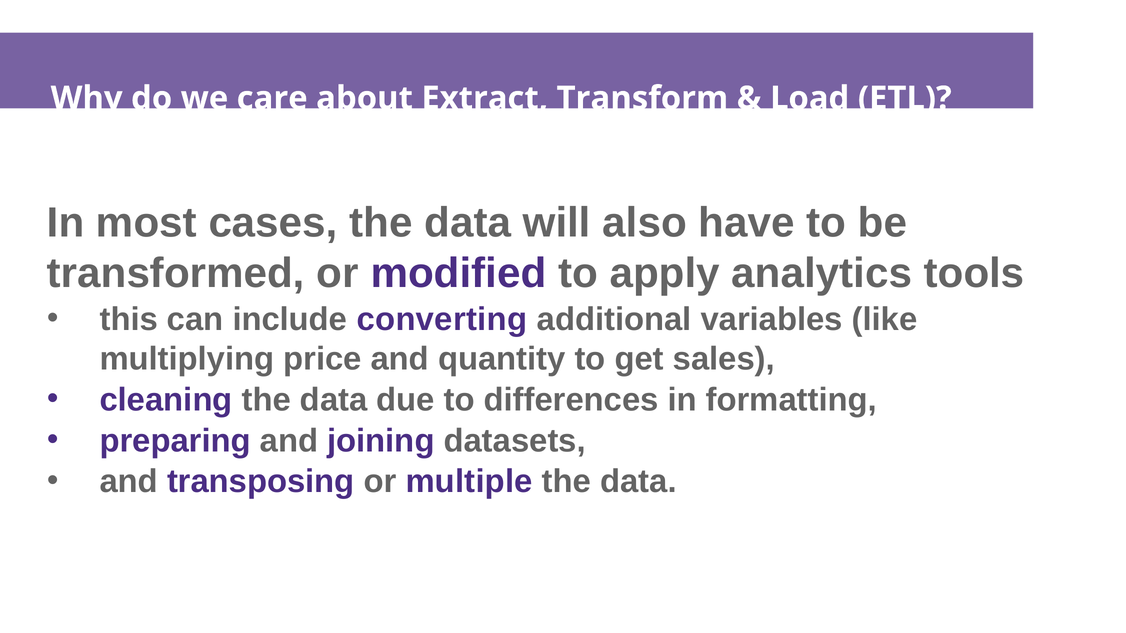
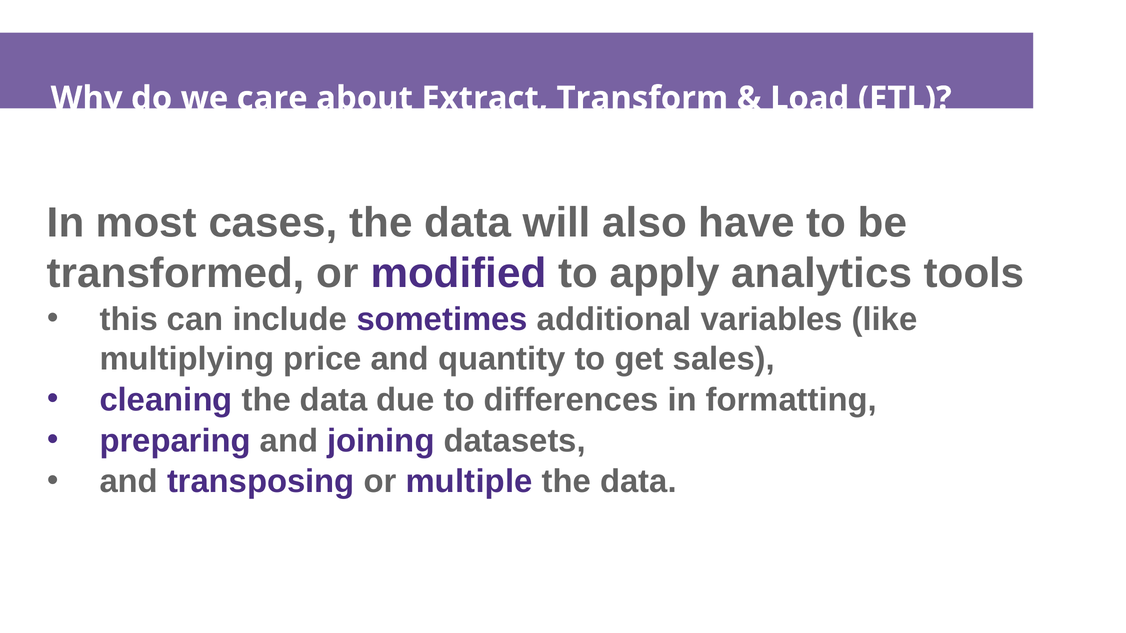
converting: converting -> sometimes (442, 320)
